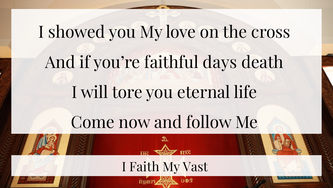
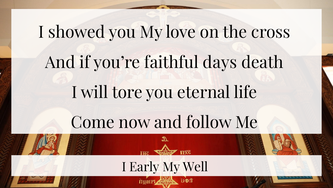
Faith: Faith -> Early (144, 167)
Vast: Vast -> Well (196, 167)
